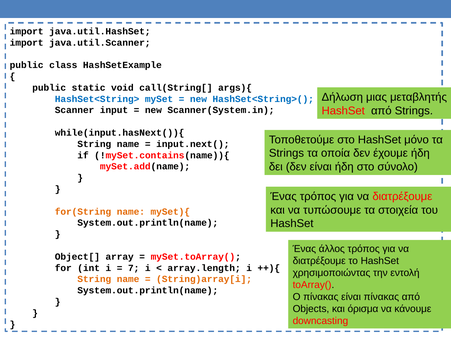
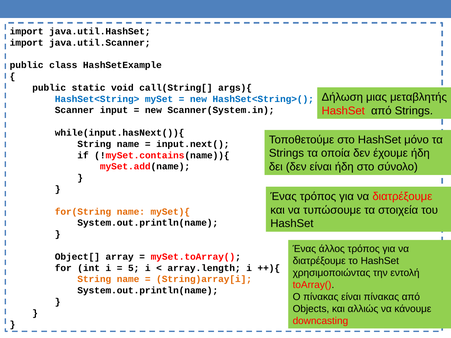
7: 7 -> 5 (134, 268)
όρισμα: όρισμα -> αλλιώς (363, 309)
